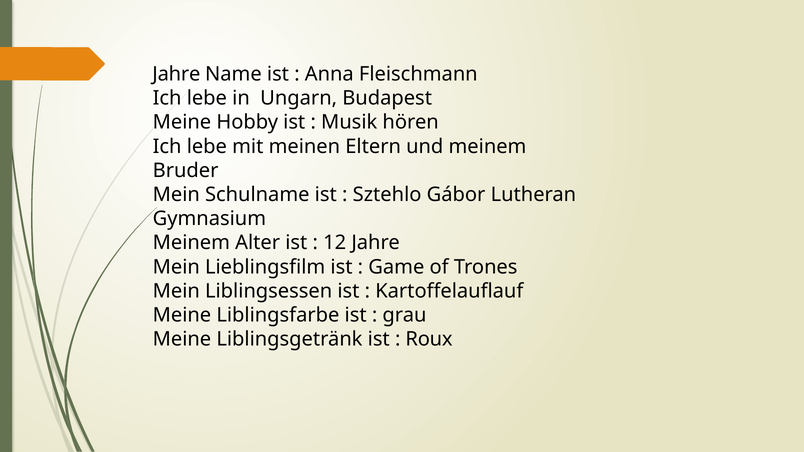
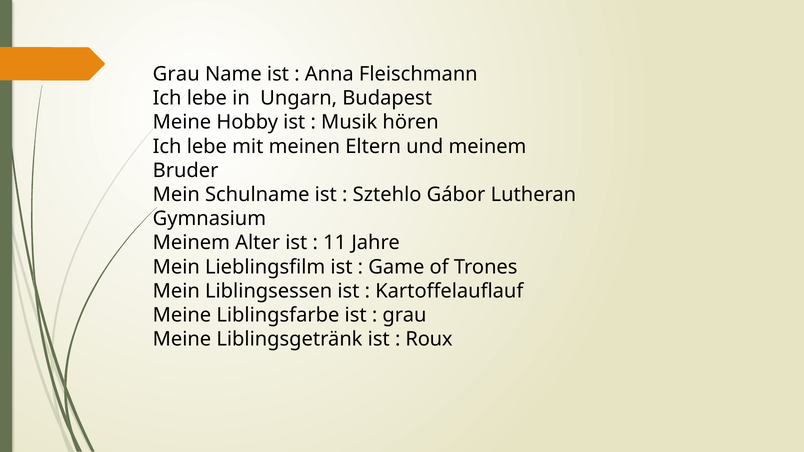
Jahre: Jahre -> Grau (176, 74)
12: 12 -> 11 (335, 243)
